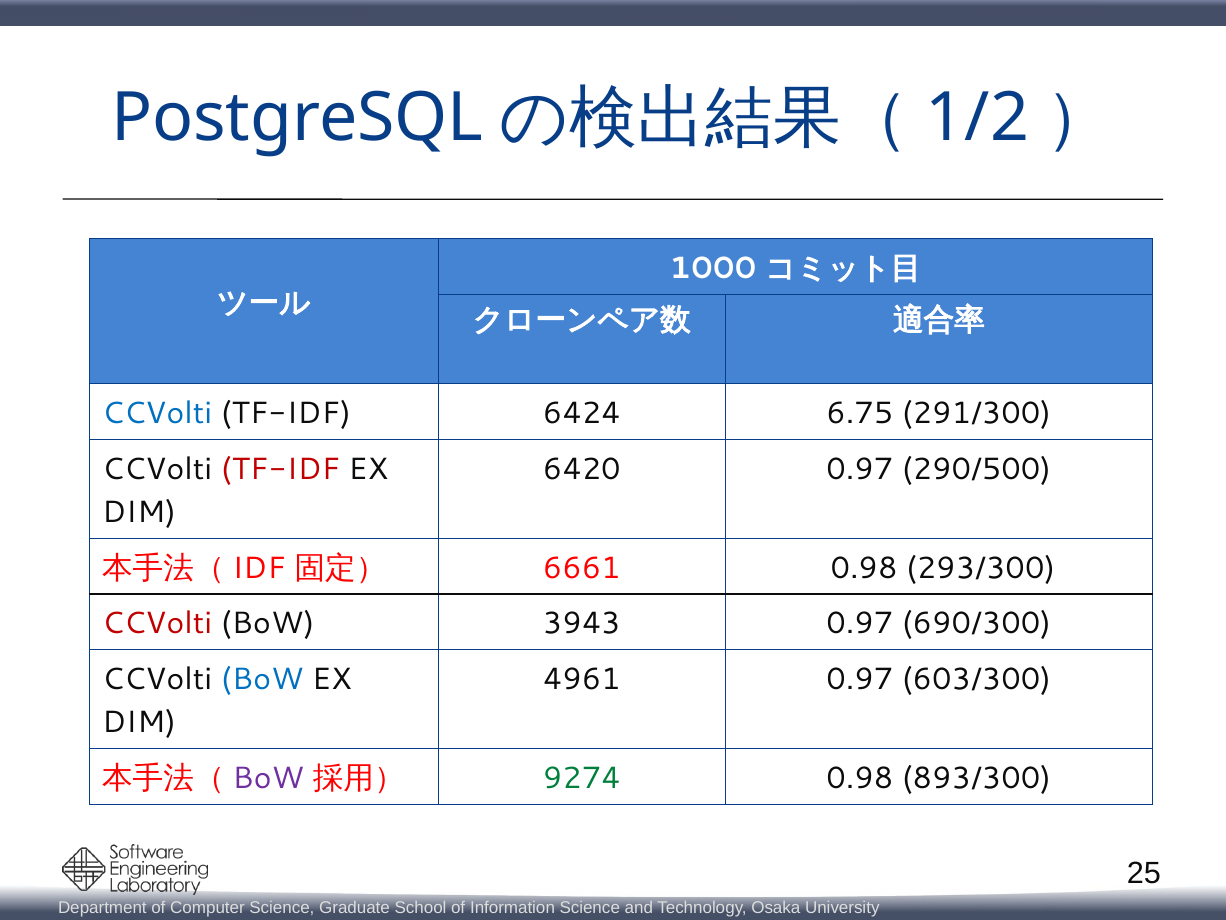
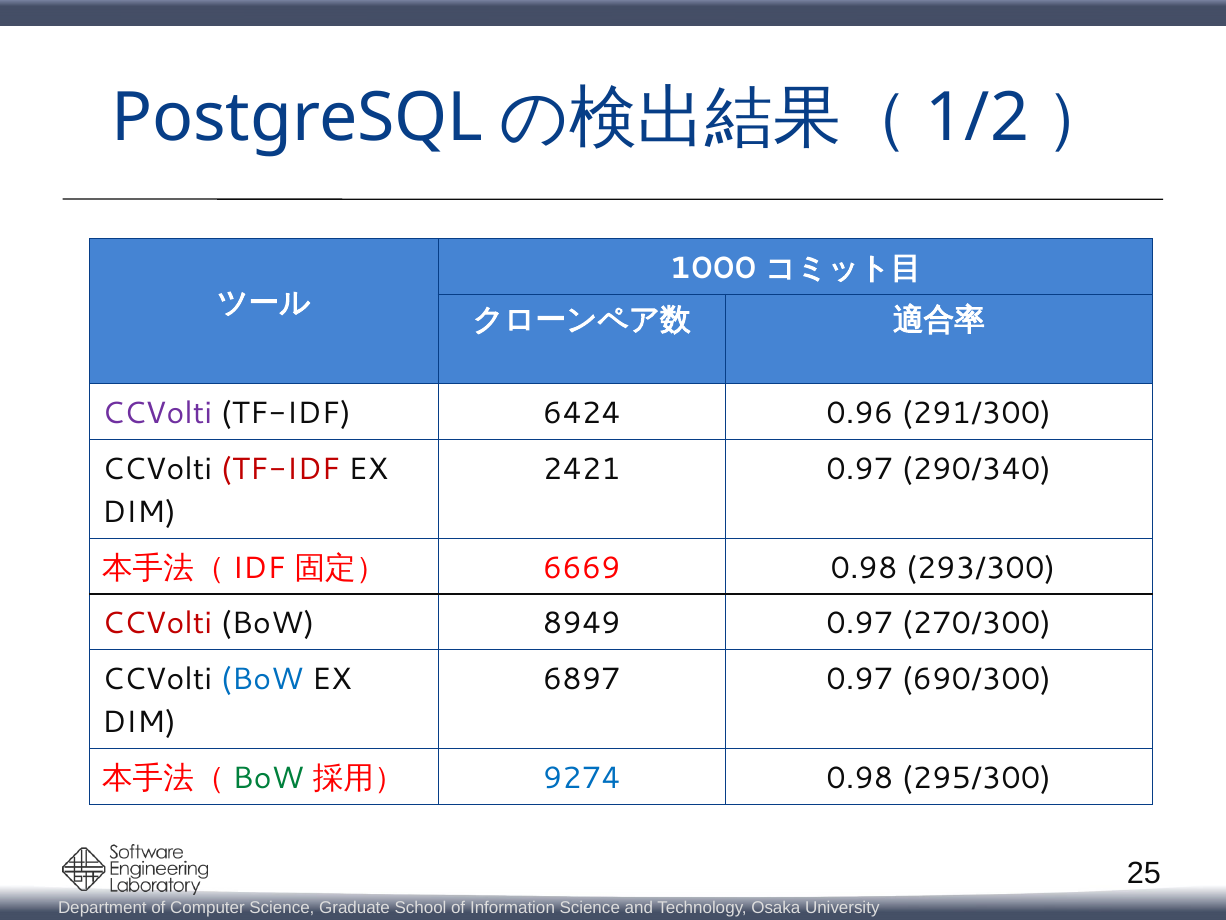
CCVolti colour: blue -> purple (157, 413)
6.75: 6.75 -> 0.96 (860, 413)
6420: 6420 -> 2421 (582, 469)
290/500: 290/500 -> 290/340 (976, 469)
6661: 6661 -> 6669 (582, 568)
3943: 3943 -> 8949 (582, 623)
690/300: 690/300 -> 270/300 (976, 623)
4961: 4961 -> 6897 (582, 679)
603/300: 603/300 -> 690/300 (976, 679)
BoW colour: purple -> green (268, 778)
9274 colour: green -> blue (582, 778)
893/300: 893/300 -> 295/300 (976, 778)
